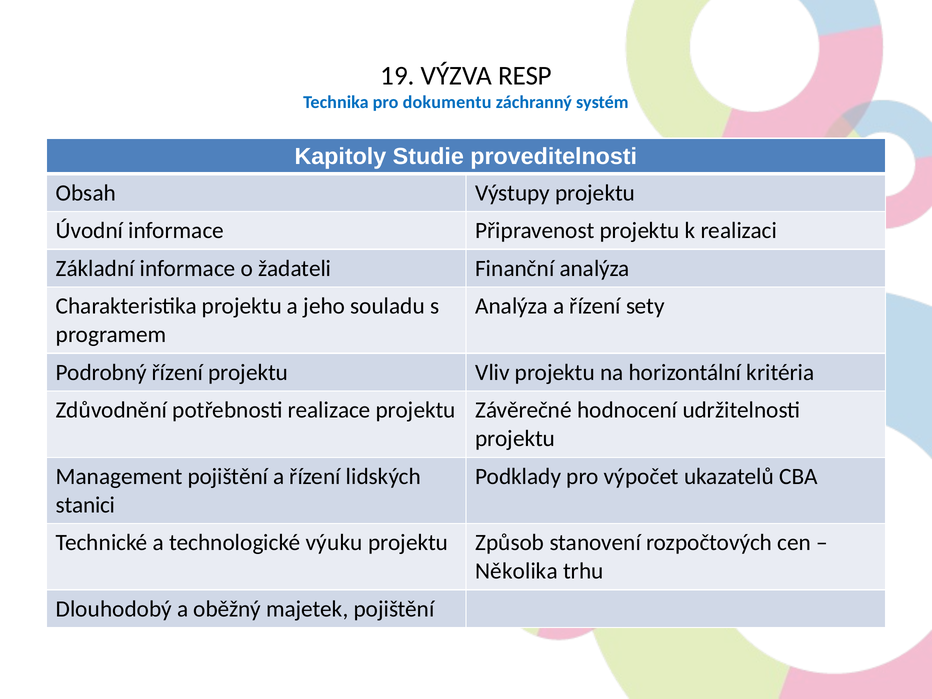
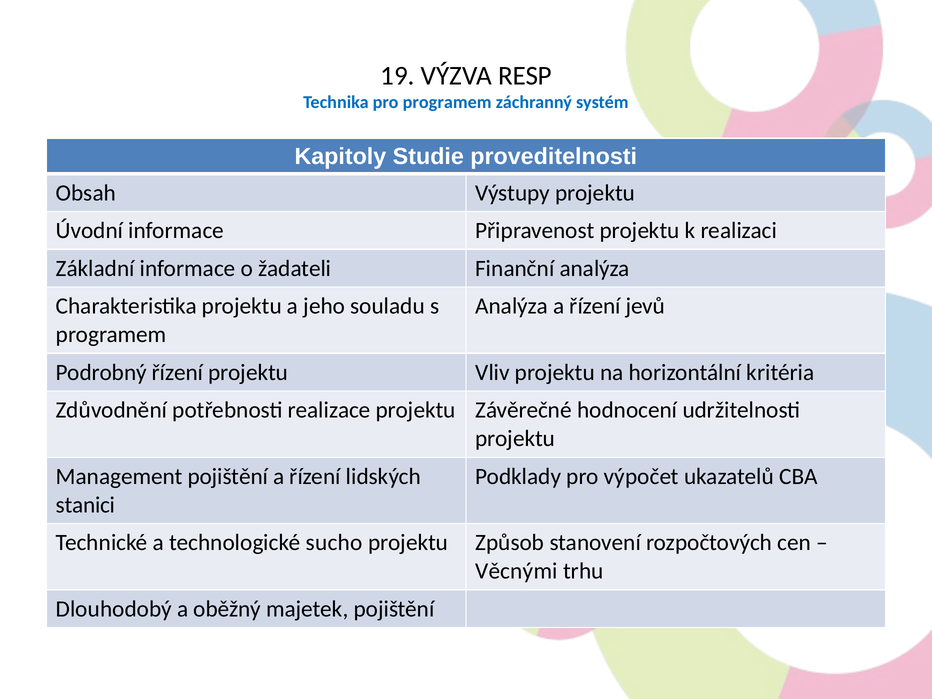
pro dokumentu: dokumentu -> programem (447, 102)
sety: sety -> jevů (645, 306)
výuku: výuku -> sucho (334, 543)
Několika: Několika -> Věcnými (517, 571)
